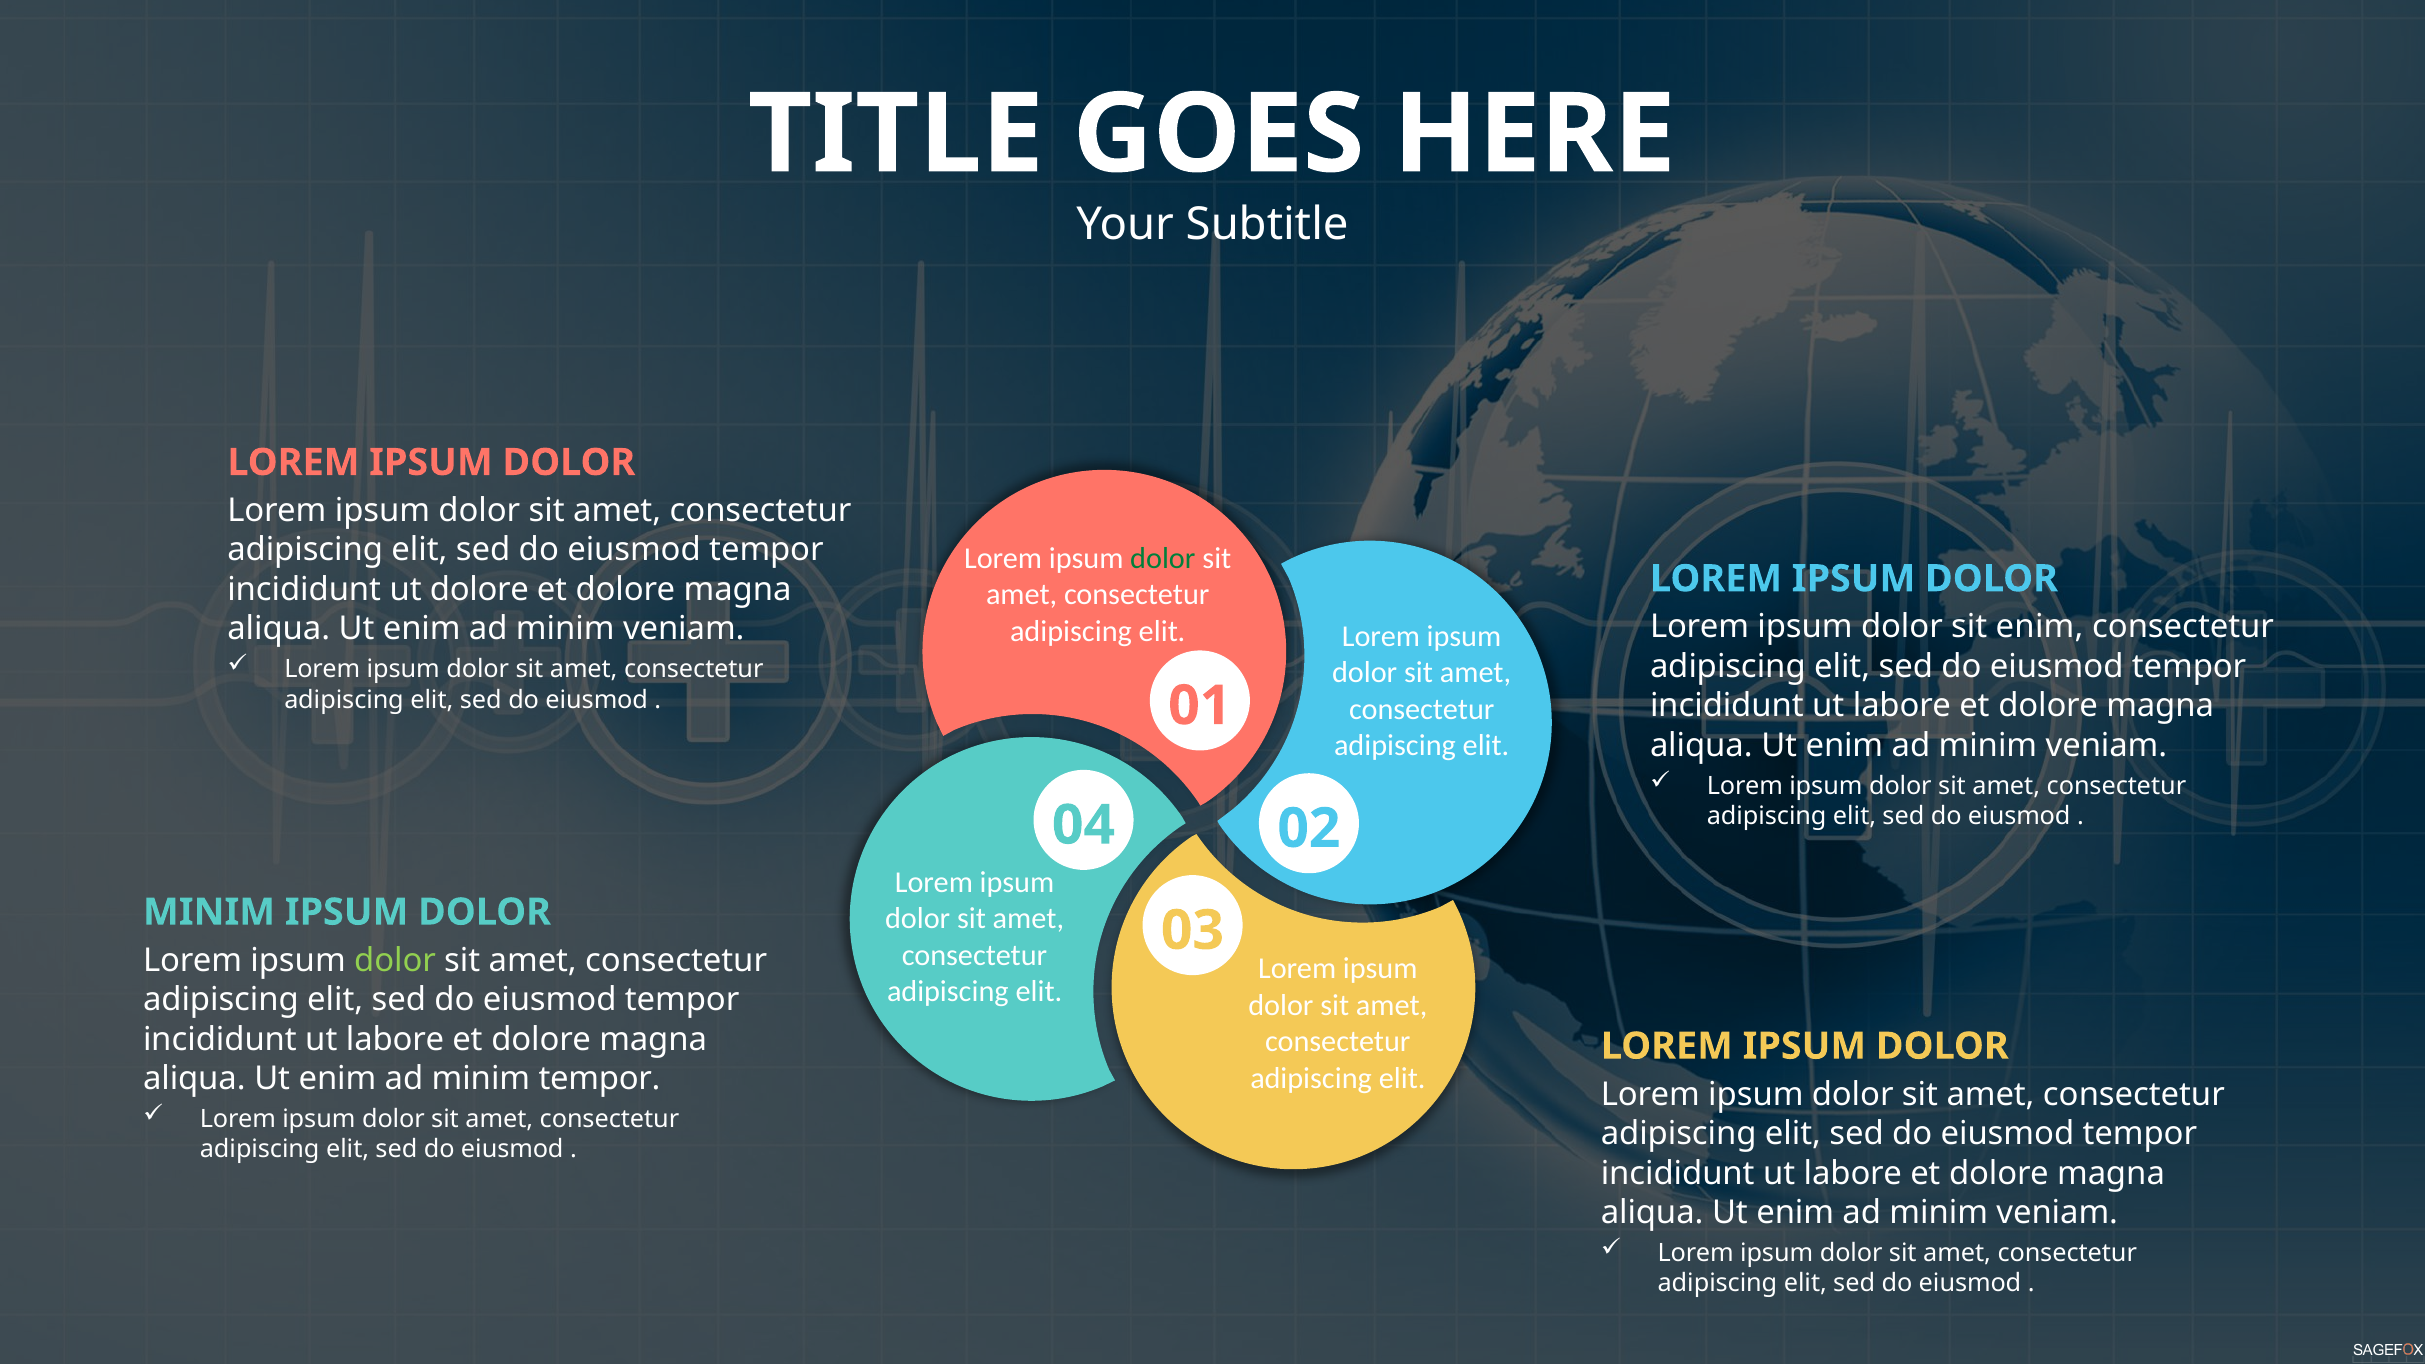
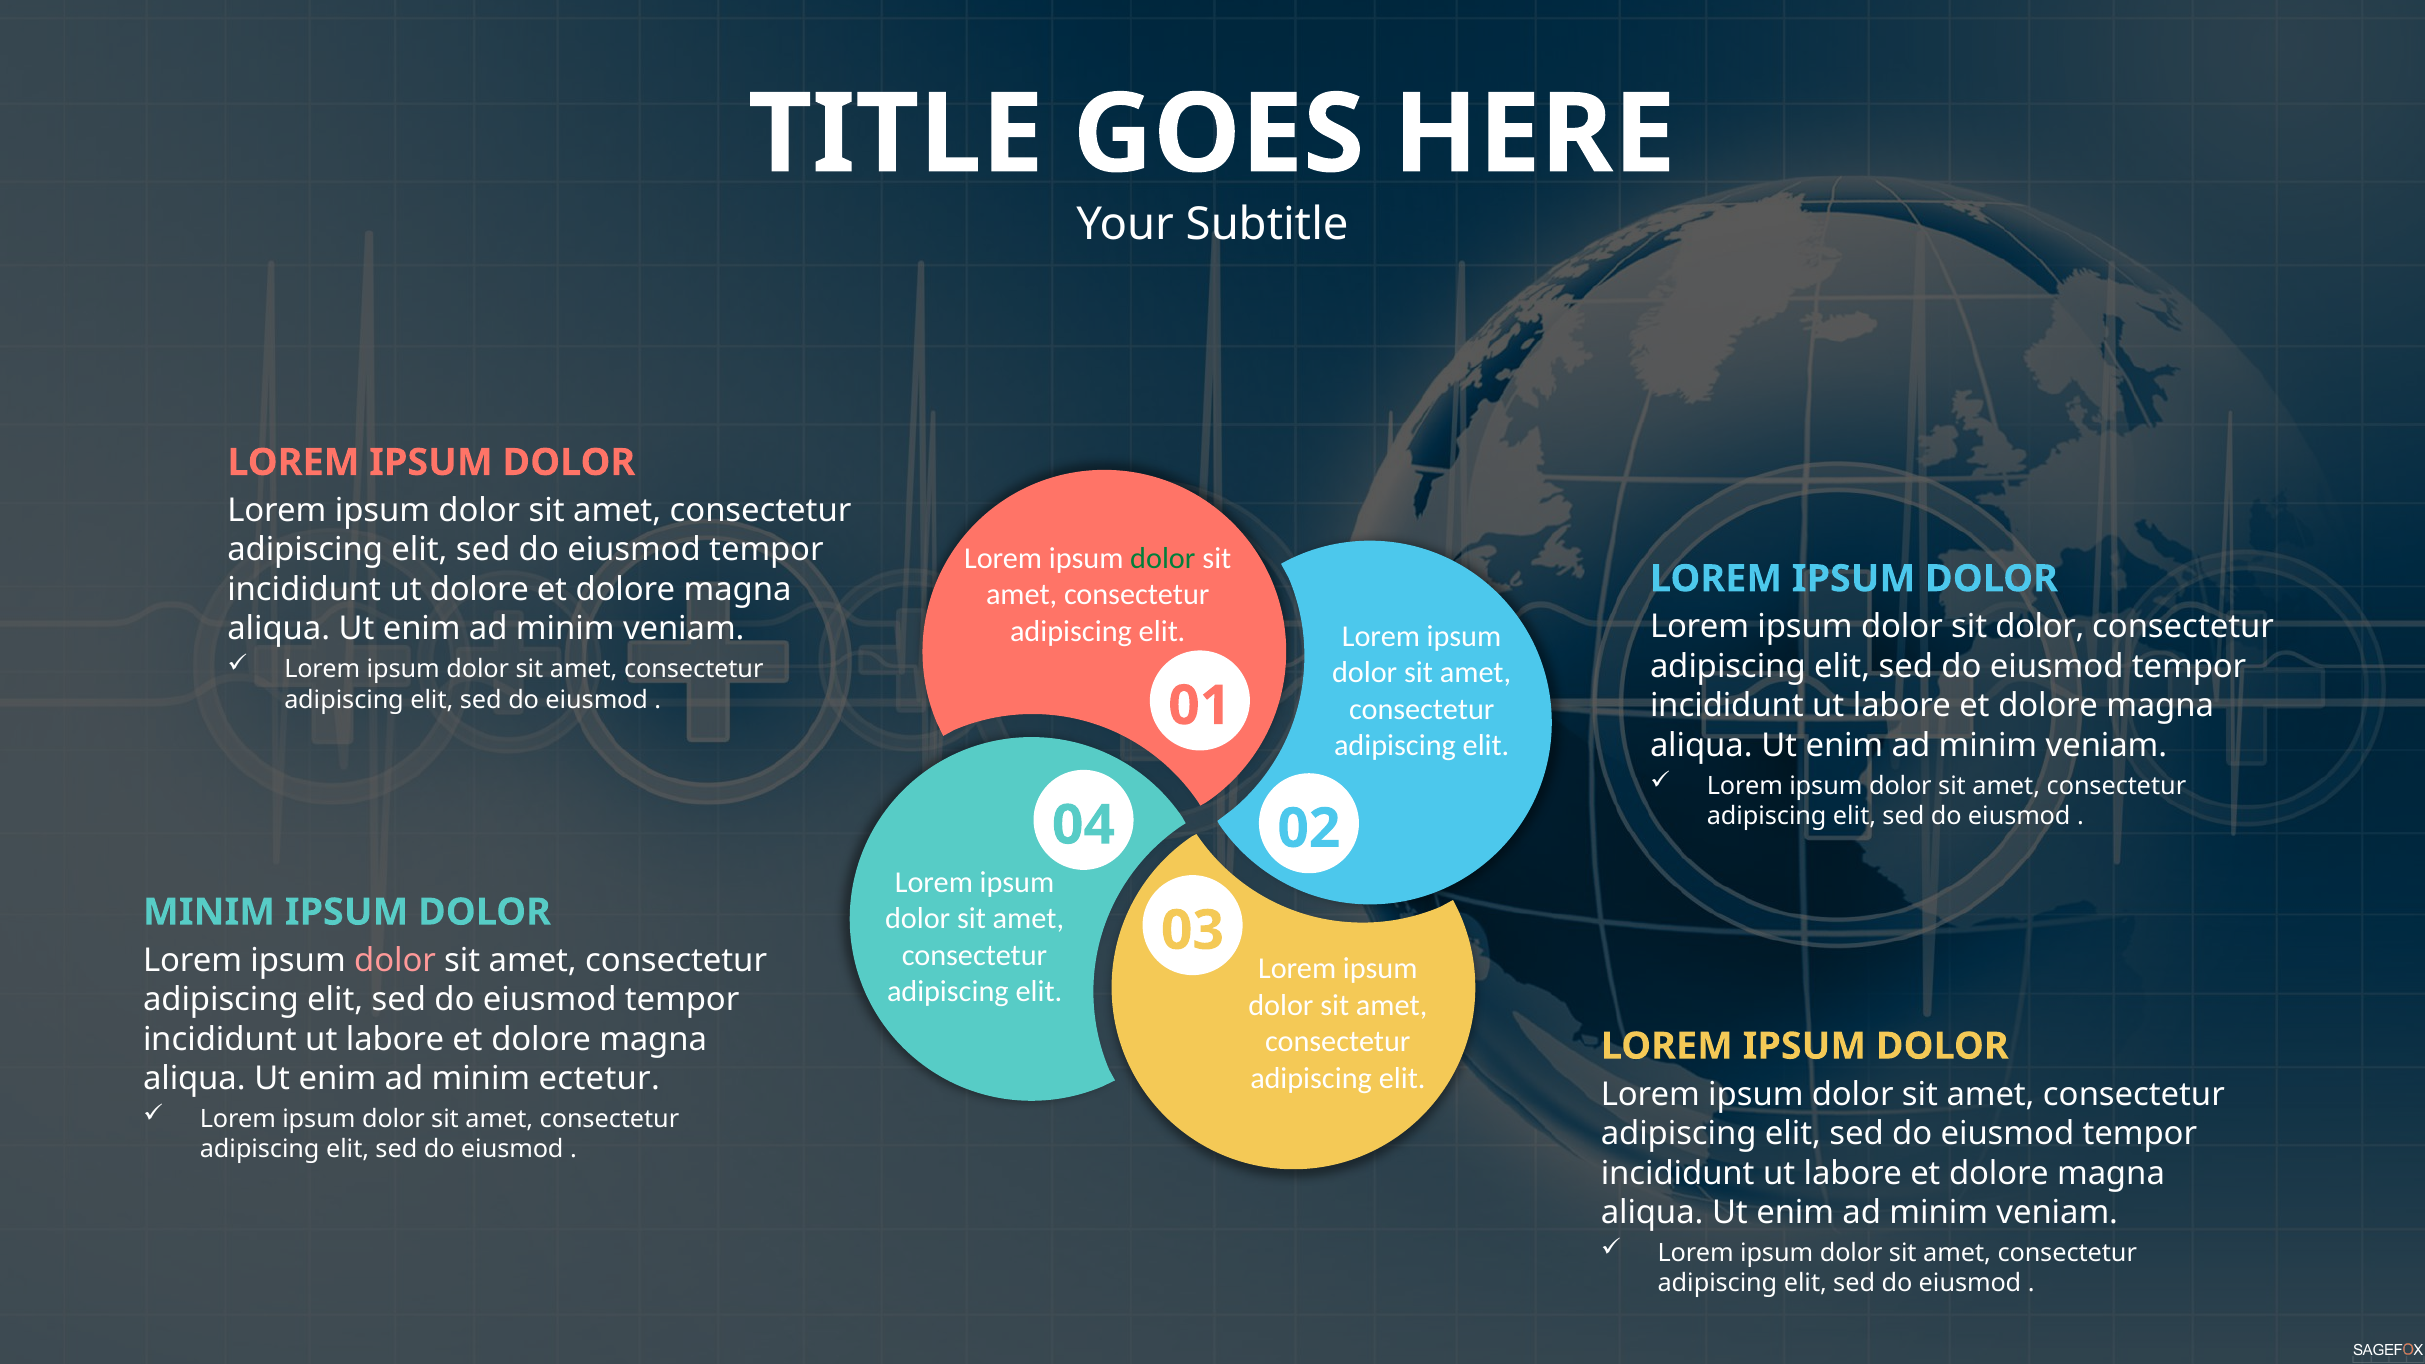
sit enim: enim -> dolor (2040, 627)
dolor colour: light green -> pink (395, 960)
minim tempor: tempor -> ectetur (599, 1079)
